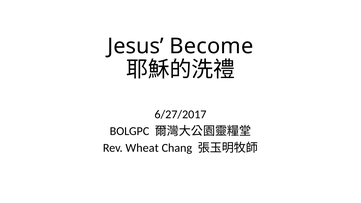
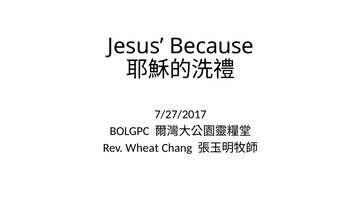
Become: Become -> Because (212, 46)
6/27/2017: 6/27/2017 -> 7/27/2017 (180, 114)
